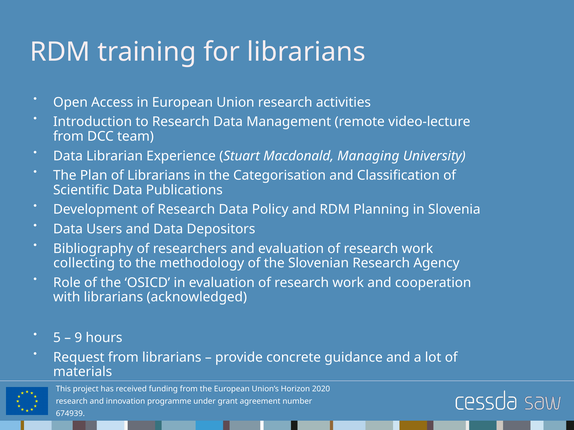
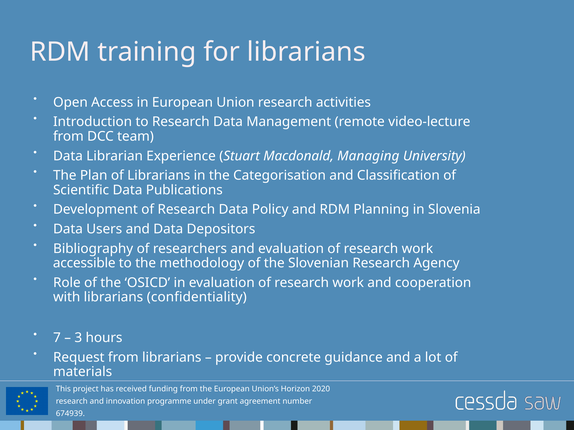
collecting: collecting -> accessible (84, 263)
acknowledged: acknowledged -> confidentiality (197, 297)
5: 5 -> 7 (57, 338)
9: 9 -> 3 (78, 338)
